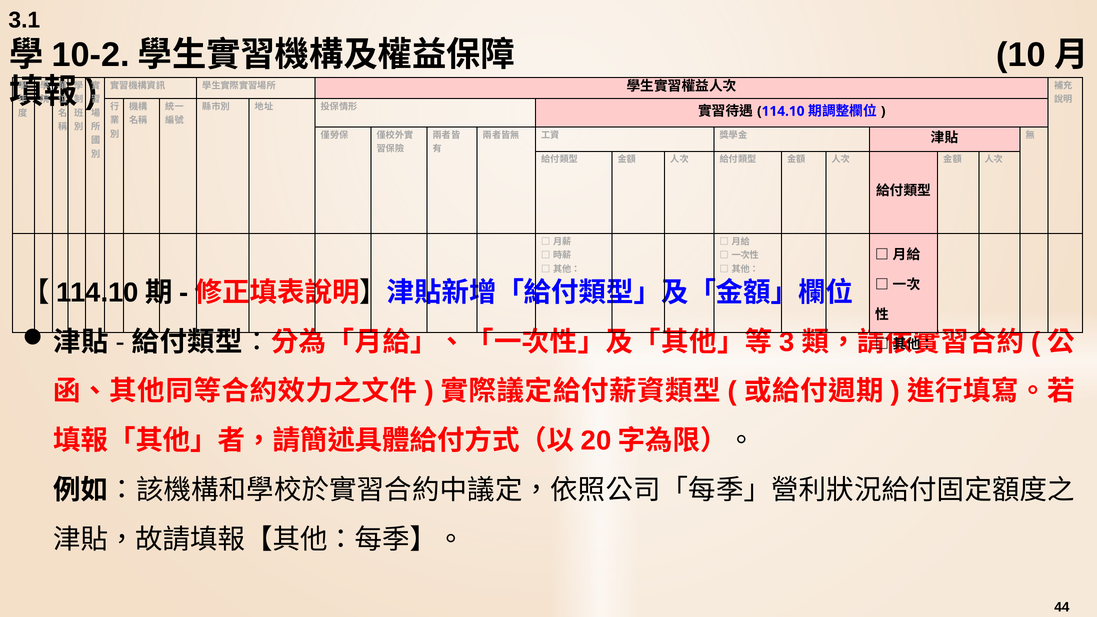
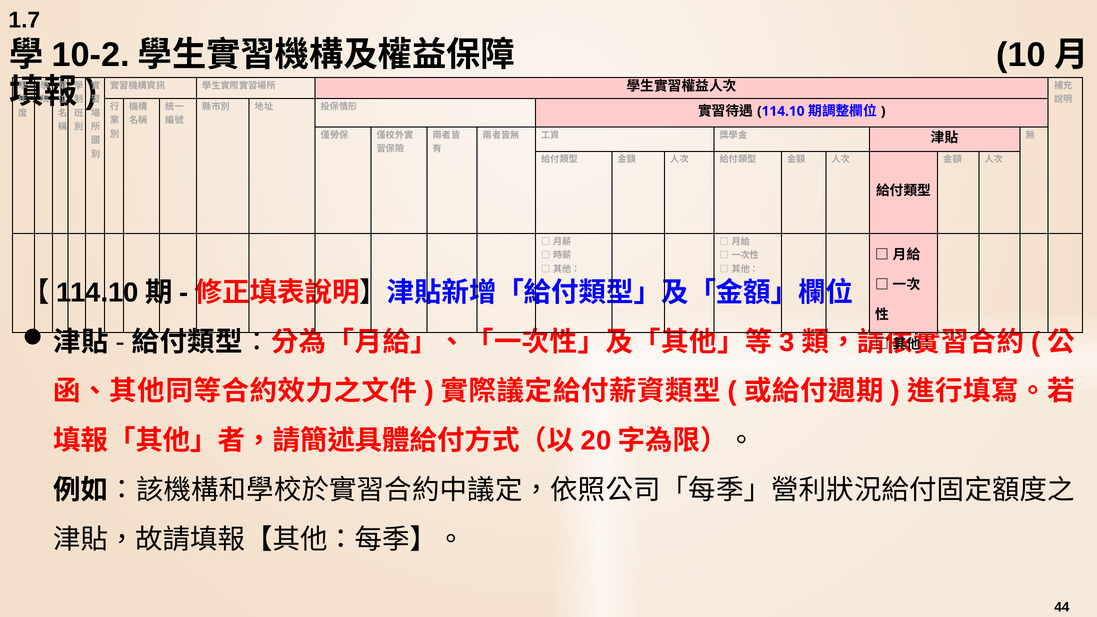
3.1: 3.1 -> 1.7 (24, 20)
